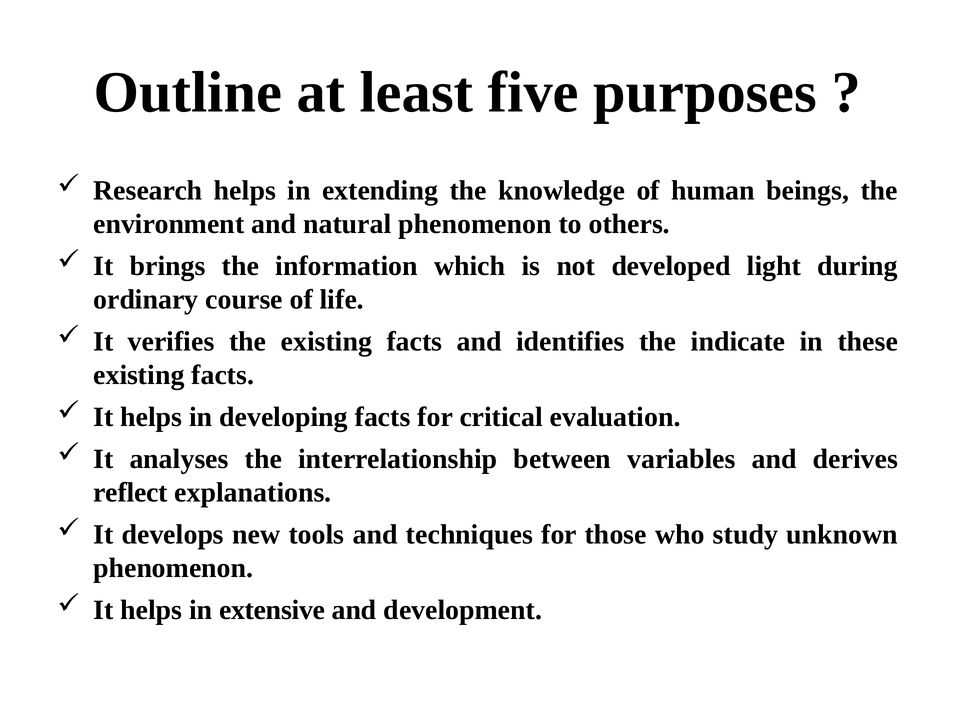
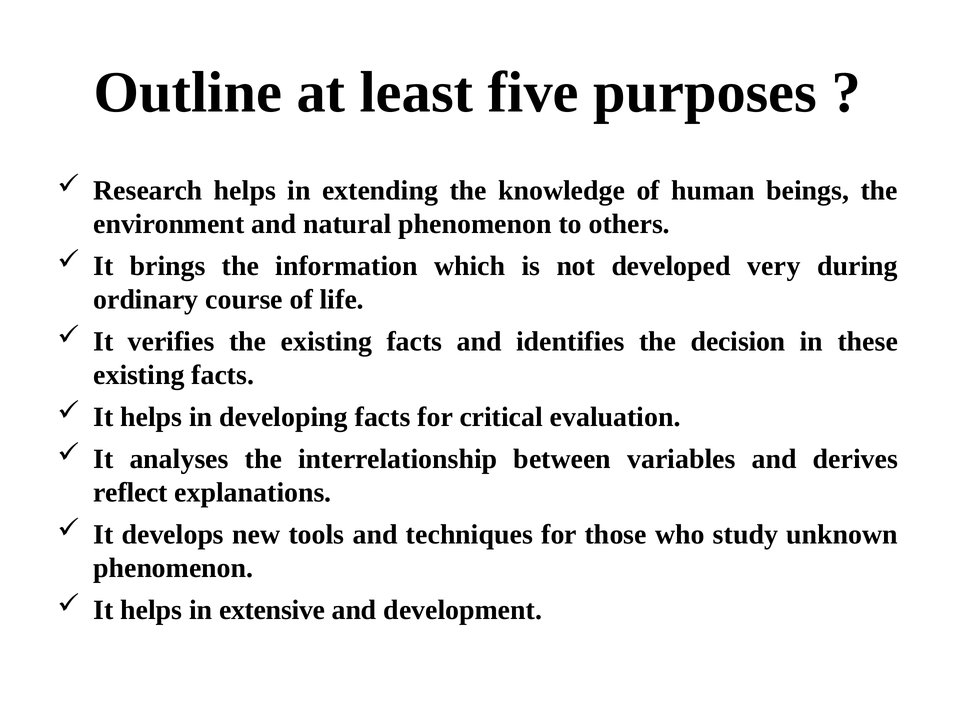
light: light -> very (774, 266)
indicate: indicate -> decision (738, 342)
